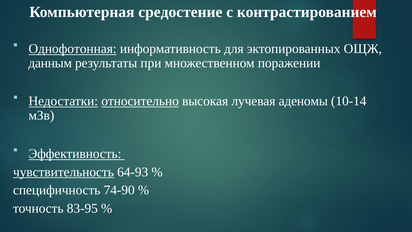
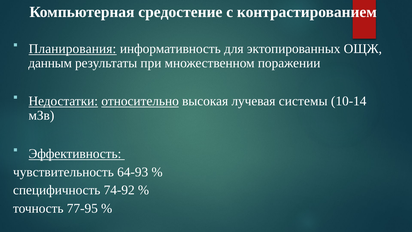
Однофотонная: Однофотонная -> Планирования (72, 49)
аденомы: аденомы -> системы (303, 101)
чувствительность underline: present -> none (63, 172)
74-90: 74-90 -> 74-92 (119, 190)
83-95: 83-95 -> 77-95 (82, 208)
